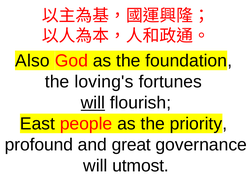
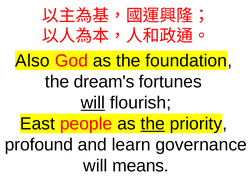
loving's: loving's -> dream's (104, 82)
the underline: none -> present (153, 124)
great: great -> learn (131, 145)
utmost: utmost -> means (141, 166)
